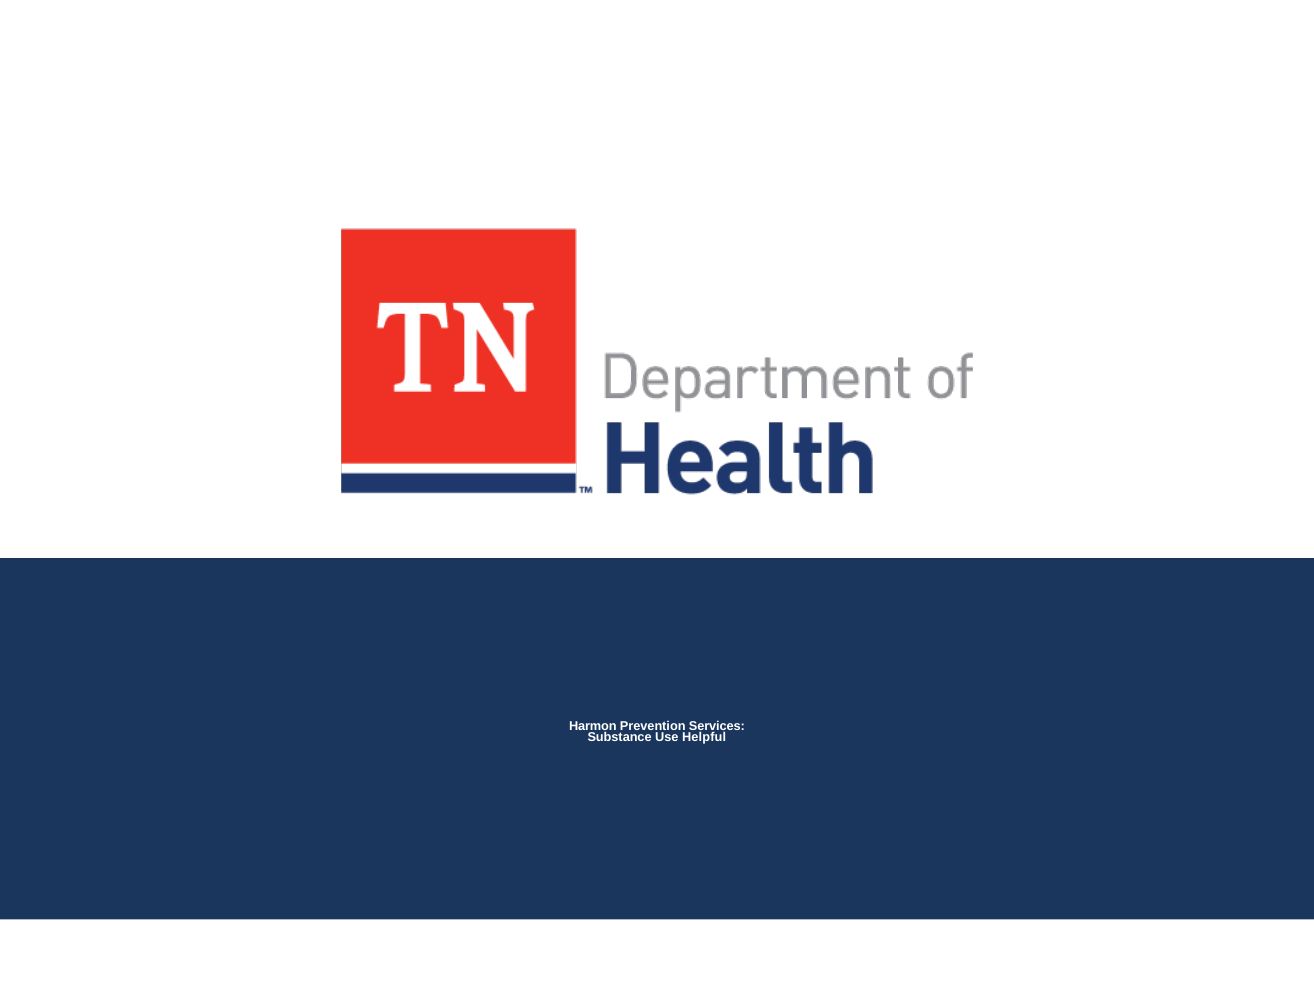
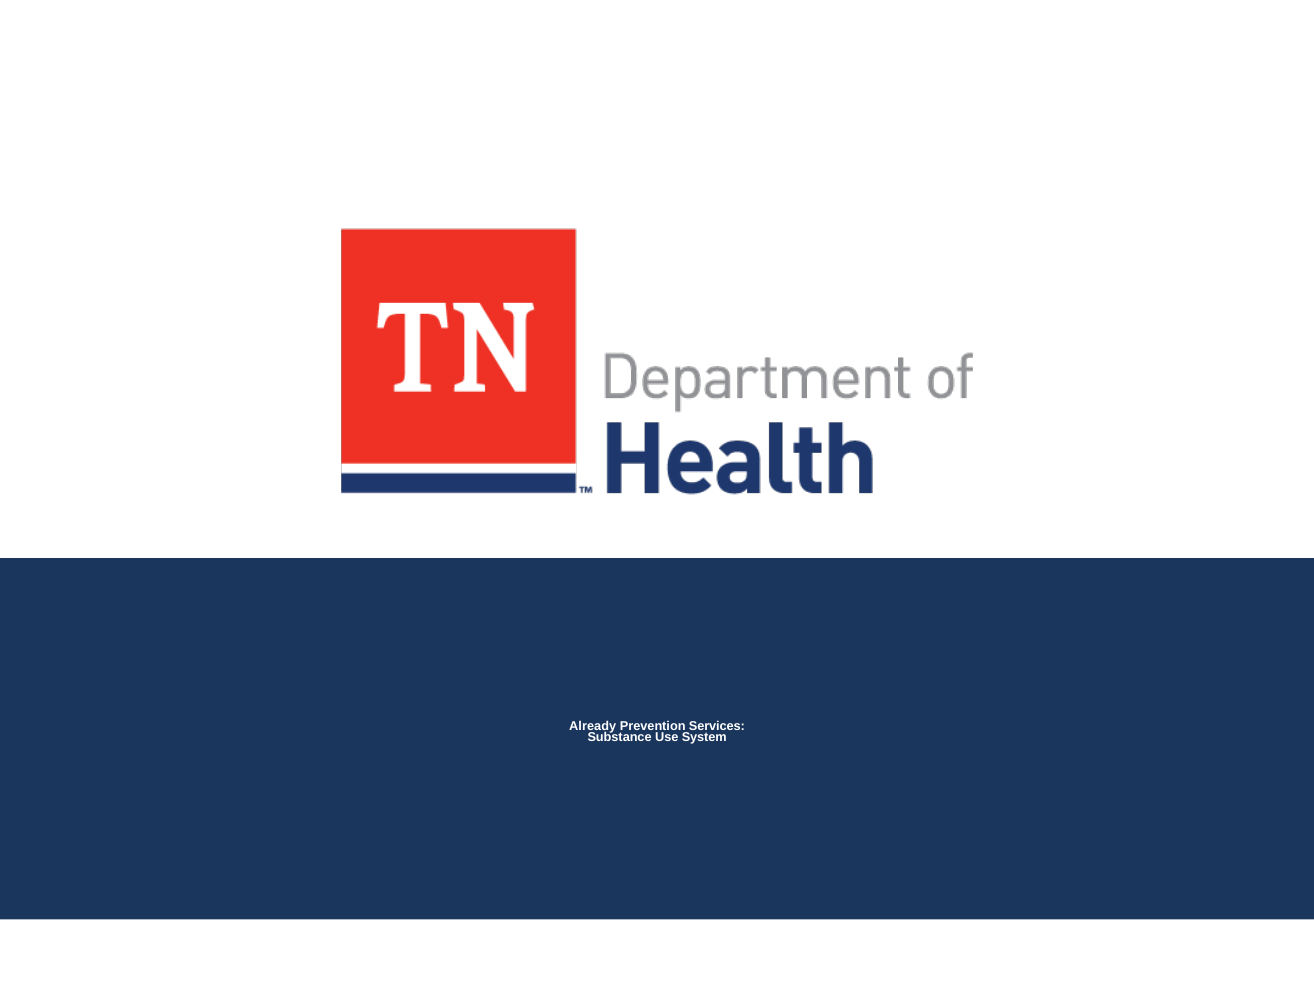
Harmon: Harmon -> Already (593, 727)
Helpful: Helpful -> System (704, 738)
